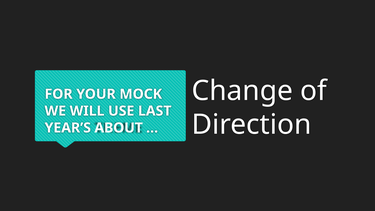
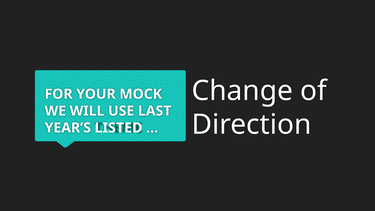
ABOUT: ABOUT -> LISTED (119, 128)
